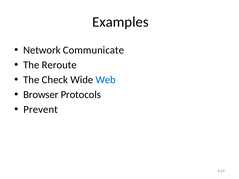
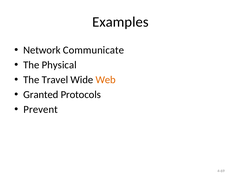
Reroute: Reroute -> Physical (59, 65)
Check: Check -> Travel (55, 80)
Web colour: blue -> orange (106, 80)
Browser: Browser -> Granted (41, 95)
